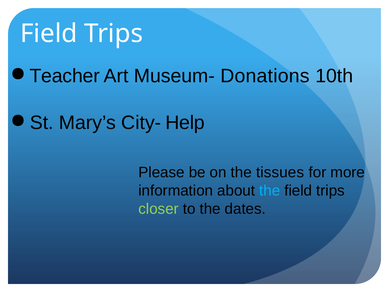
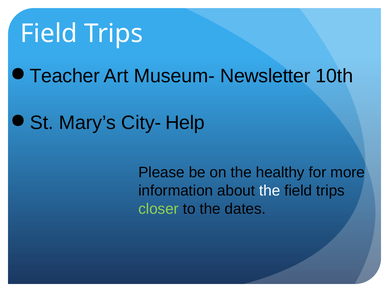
Donations: Donations -> Newsletter (265, 76)
tissues: tissues -> healthy (280, 172)
the colour: light blue -> white (270, 190)
